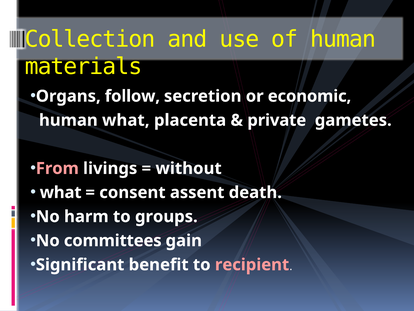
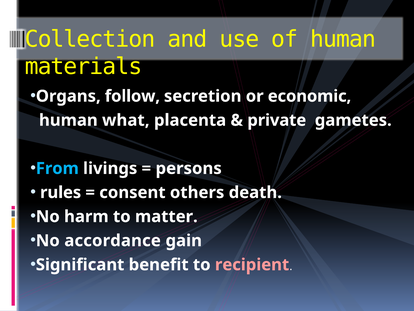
From colour: pink -> light blue (57, 168)
without: without -> persons (189, 168)
what: what -> rules (61, 192)
assent: assent -> others (197, 192)
groups: groups -> matter (166, 216)
committees: committees -> accordance (113, 240)
